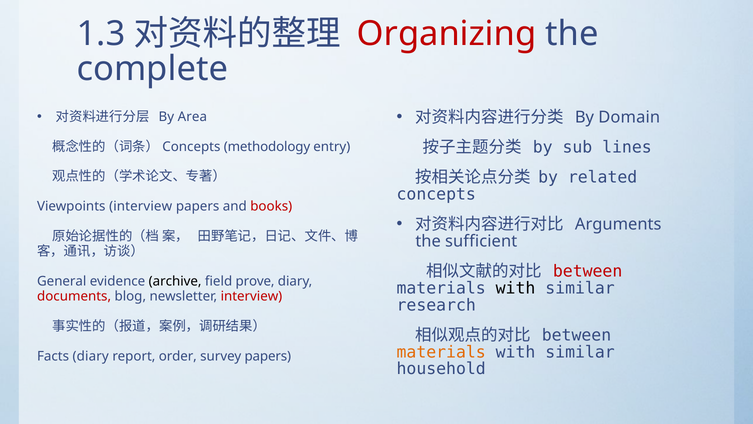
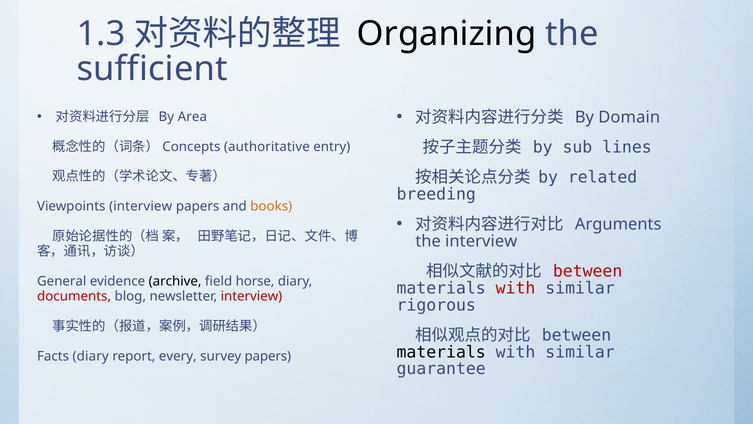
Organizing colour: red -> black (447, 34)
complete: complete -> sufficient (152, 69)
methodology: methodology -> authoritative (267, 146)
concepts: concepts -> breeding (436, 194)
books colour: red -> orange (271, 206)
the sufficient: sufficient -> interview (481, 241)
prove: prove -> horse (255, 281)
with colour: black -> red (516, 288)
research: research -> rigorous (436, 305)
materials colour: orange -> black (441, 352)
order: order -> every (178, 356)
household: household -> guarantee (441, 369)
